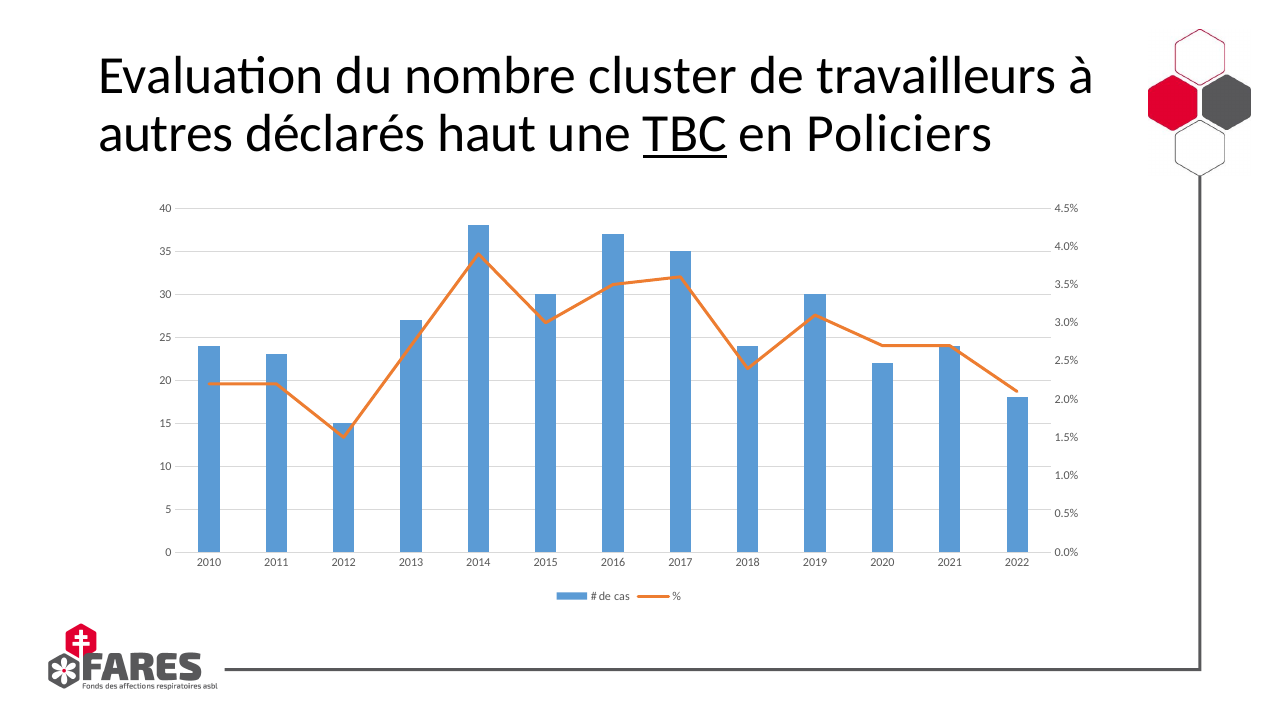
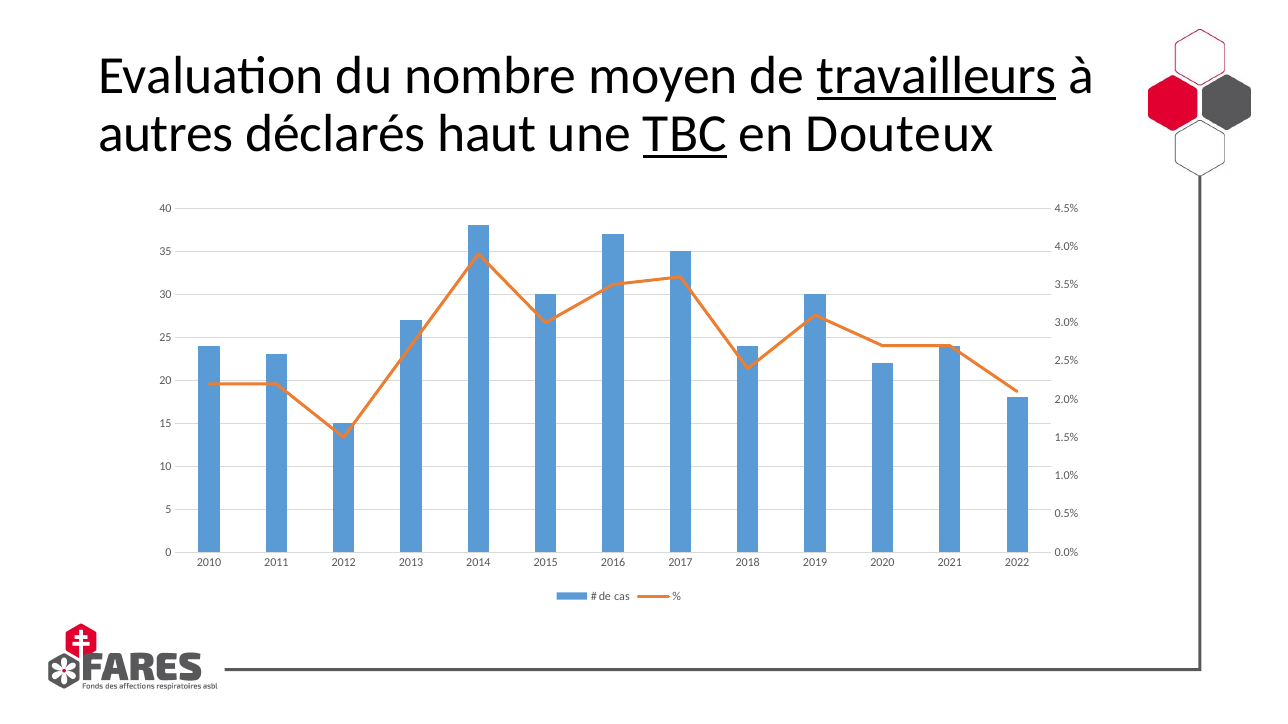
cluster: cluster -> moyen (663, 76)
travailleurs underline: none -> present (937, 76)
Policiers: Policiers -> Douteux (900, 134)
